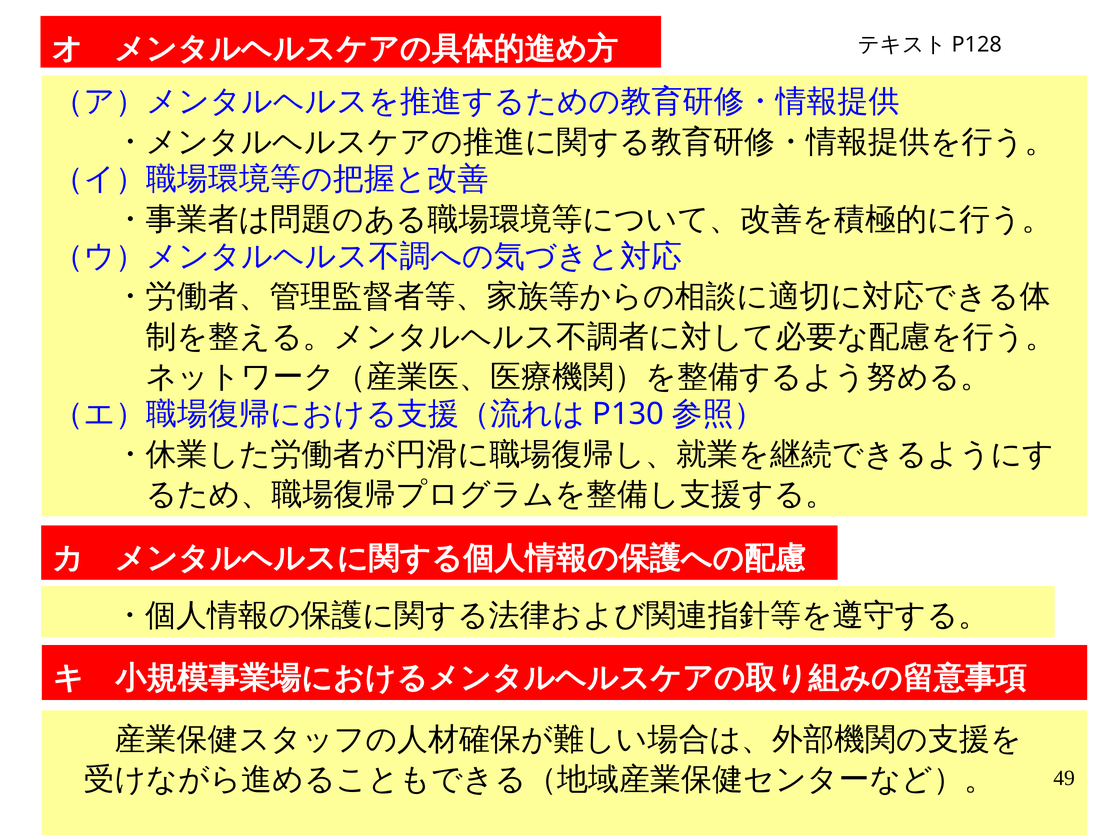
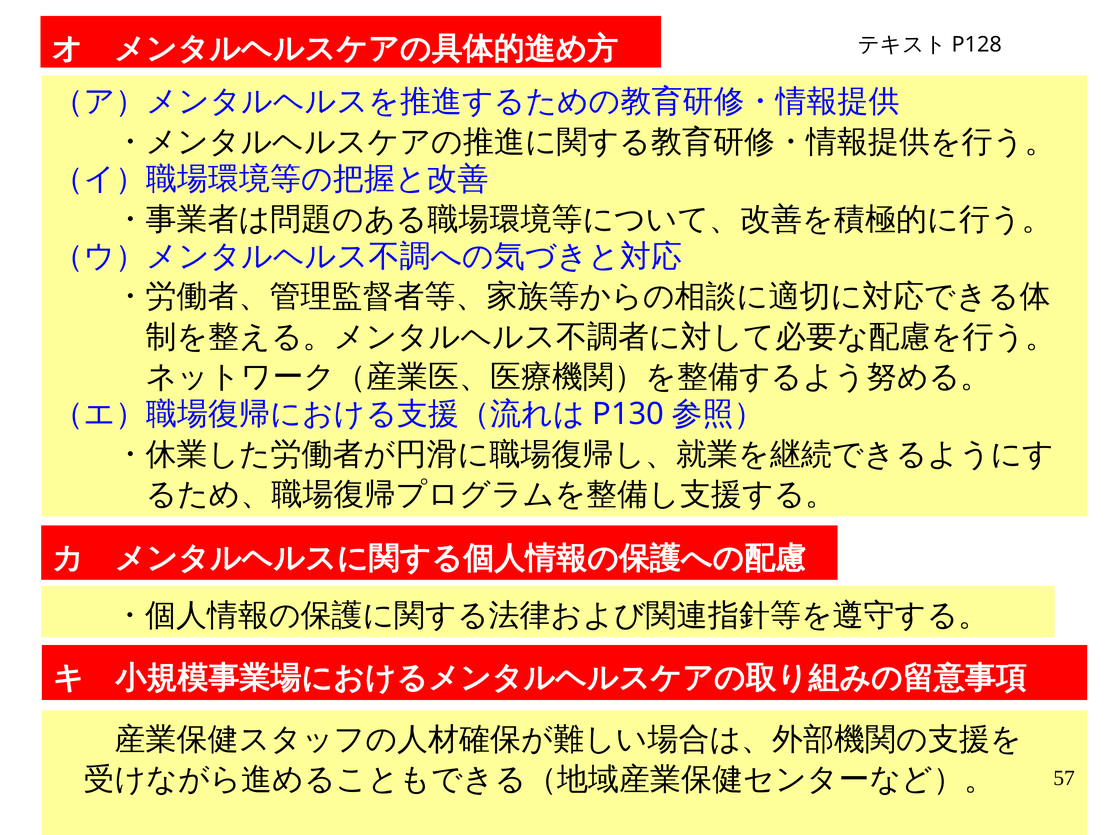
49: 49 -> 57 (1064, 778)
